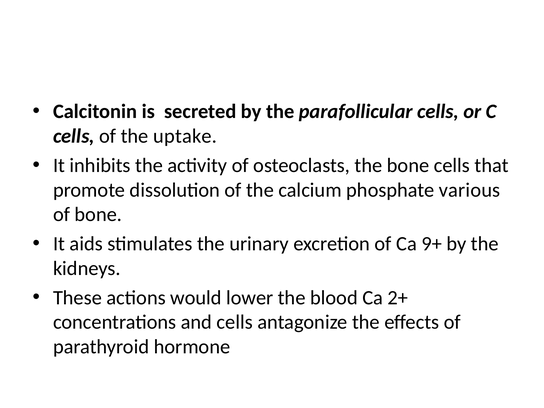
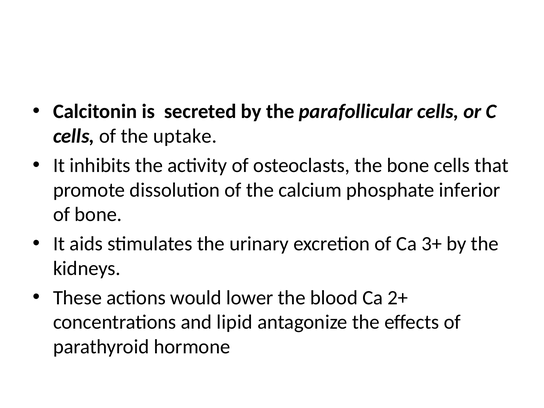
various: various -> inferior (470, 190)
9+: 9+ -> 3+ (432, 244)
and cells: cells -> lipid (235, 322)
